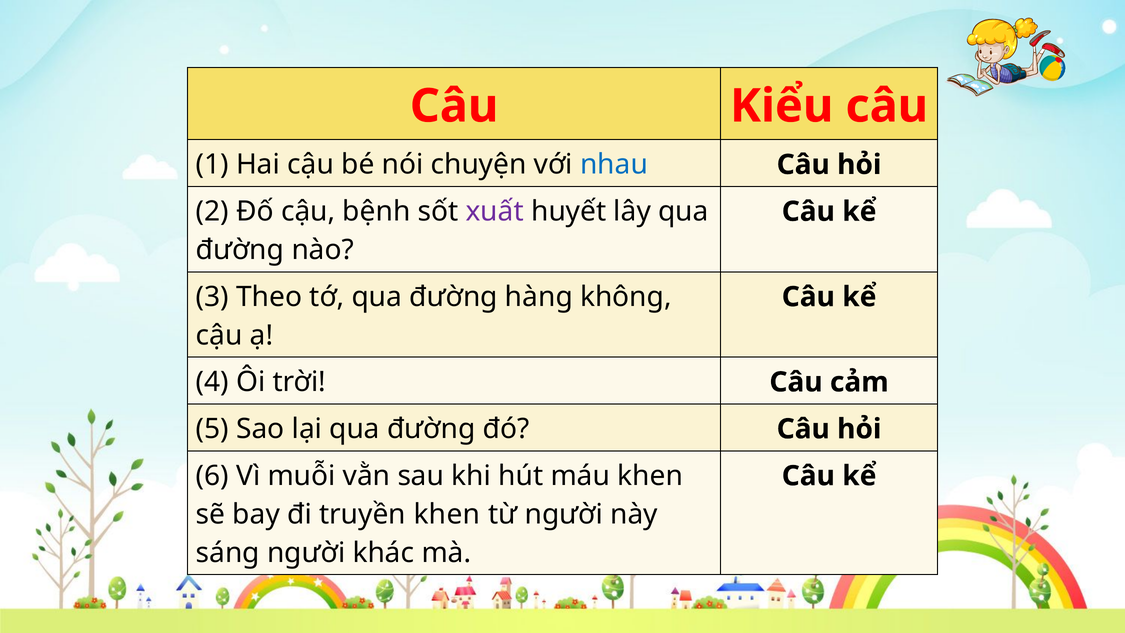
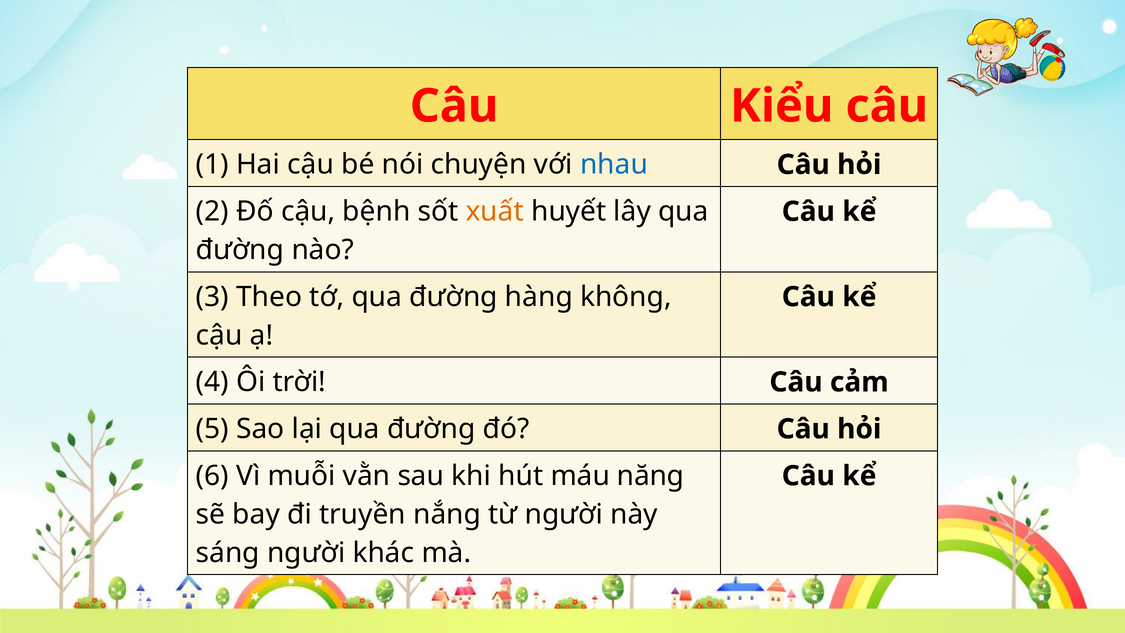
xuất colour: purple -> orange (495, 212)
máu khen: khen -> năng (650, 476)
truyền khen: khen -> nắng (447, 514)
